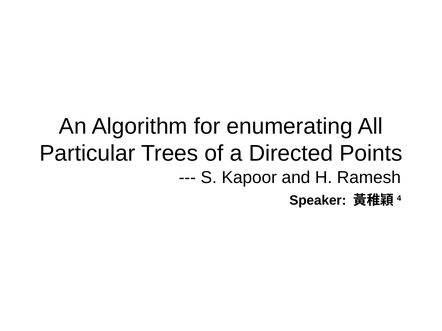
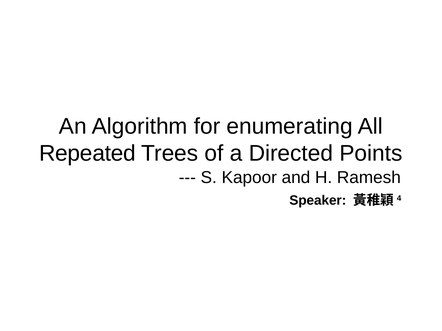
Particular: Particular -> Repeated (87, 154)
